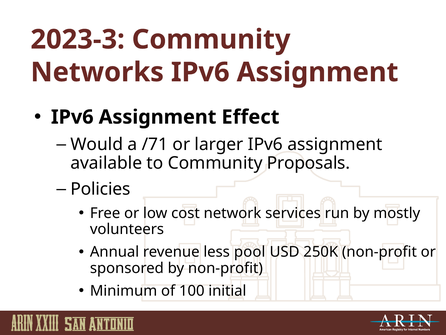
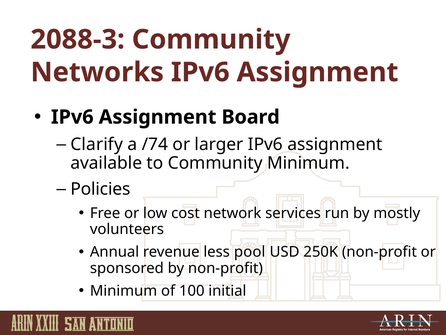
2023-3: 2023-3 -> 2088-3 (78, 39)
Effect: Effect -> Board (251, 117)
Would: Would -> Clarify (97, 144)
/71: /71 -> /74 (155, 144)
Community Proposals: Proposals -> Minimum (308, 163)
